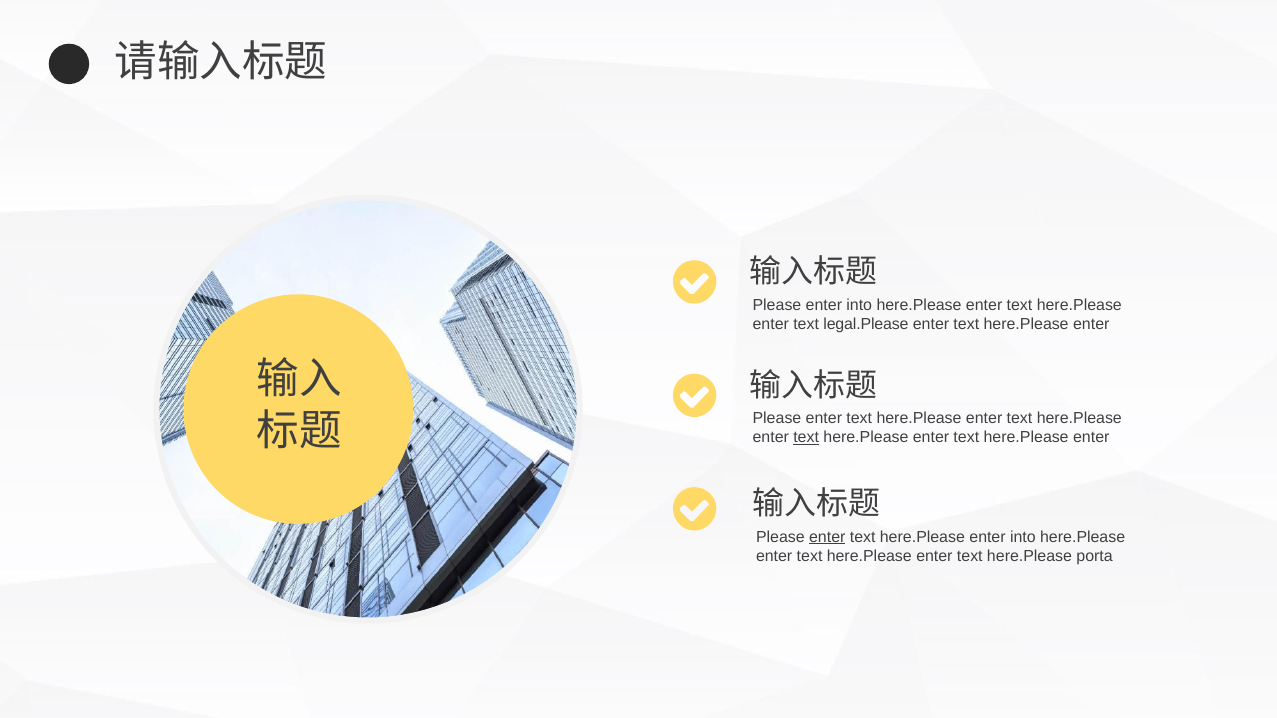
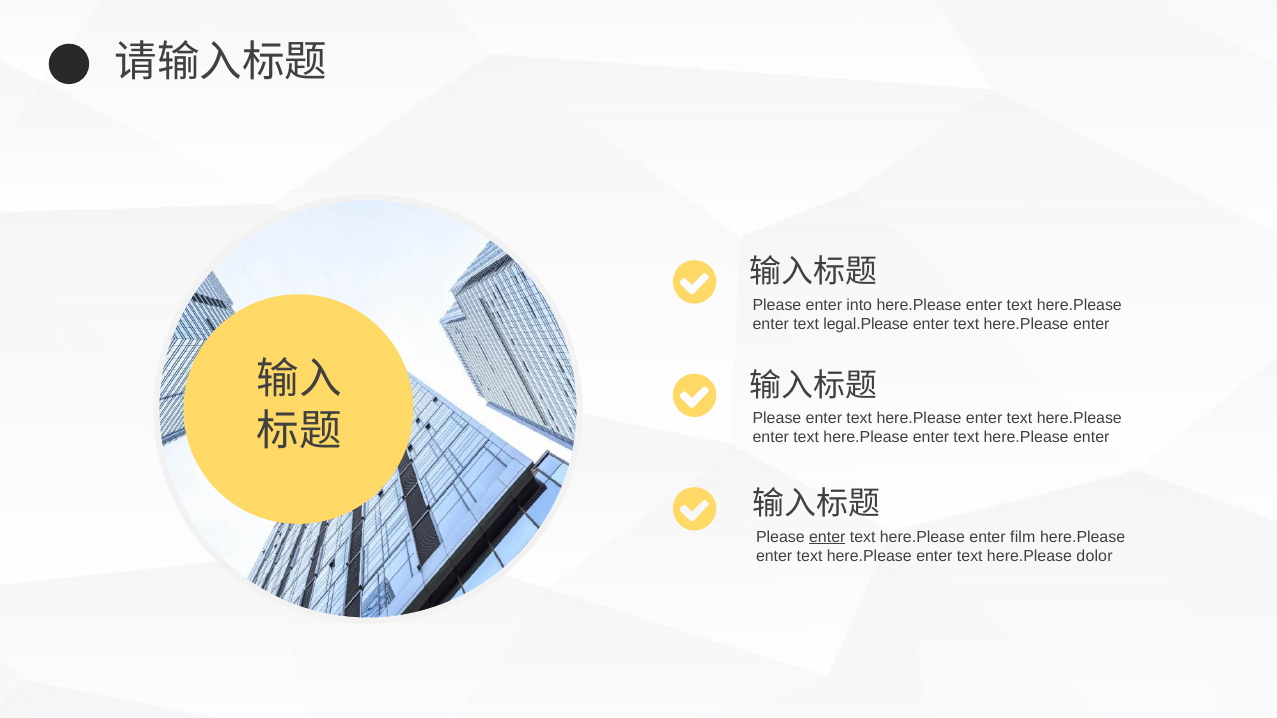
text underline: present -> none (806, 438)
here.Please enter into: into -> film (1023, 537)
porta: porta -> dolor (1095, 556)
